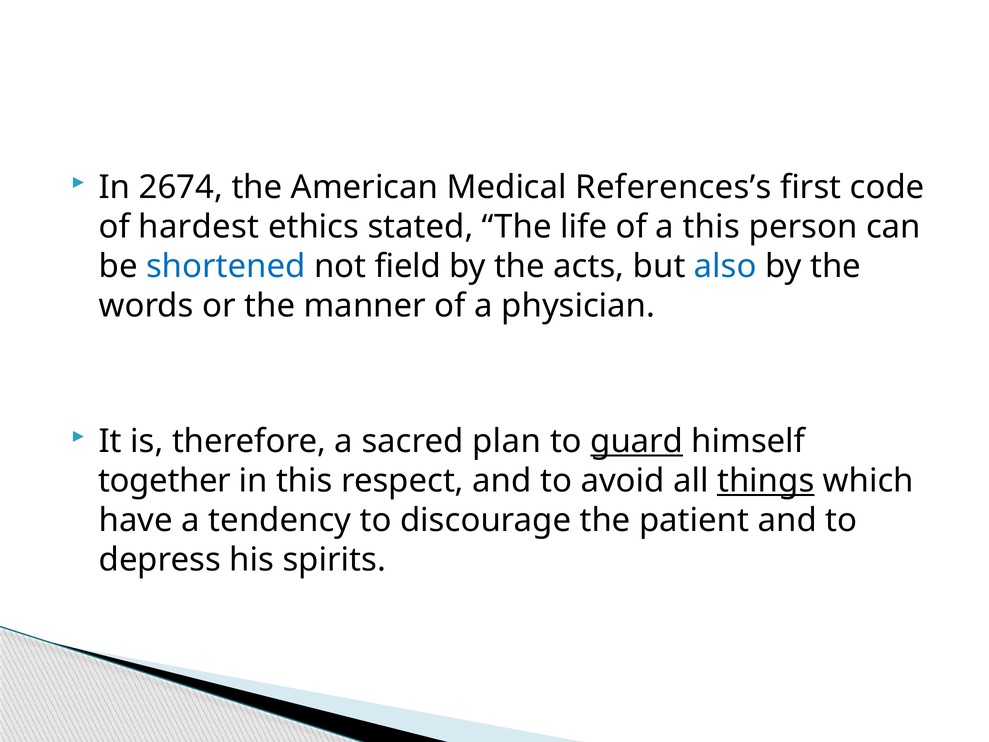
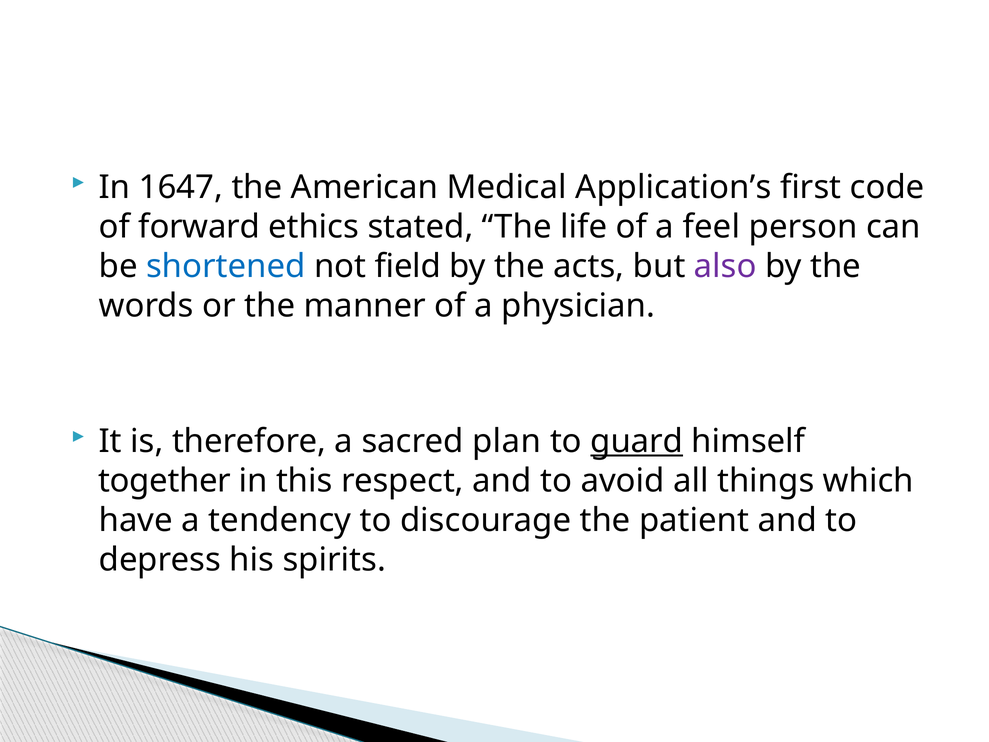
2674: 2674 -> 1647 (181, 187)
References’s: References’s -> Application’s (673, 187)
hardest: hardest -> forward (199, 227)
a this: this -> feel (711, 227)
also colour: blue -> purple (725, 266)
things underline: present -> none (766, 481)
